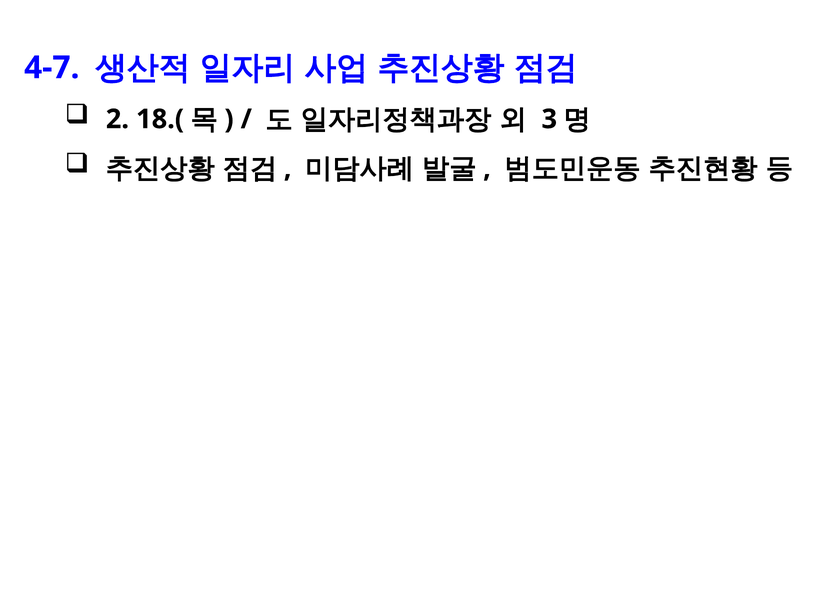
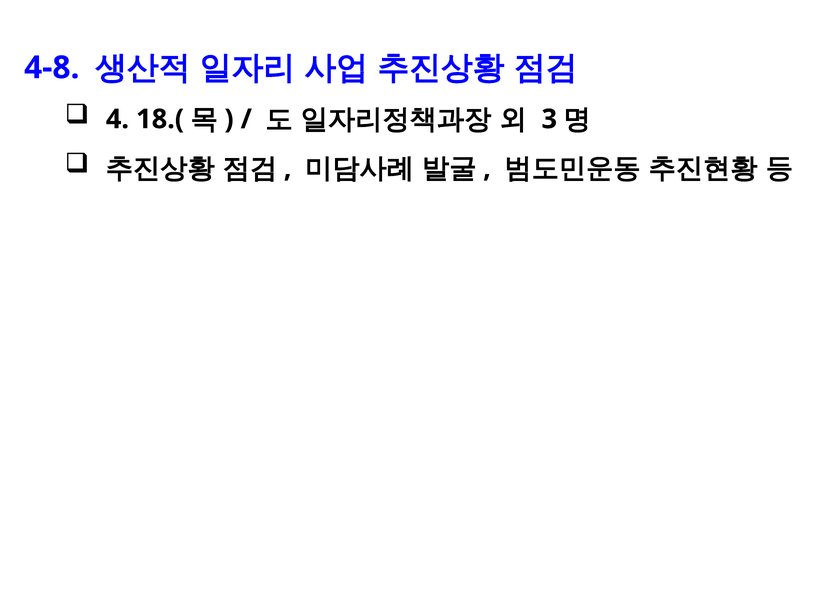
4-7: 4-7 -> 4-8 (52, 68)
2: 2 -> 4 (117, 119)
